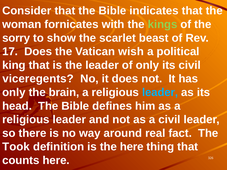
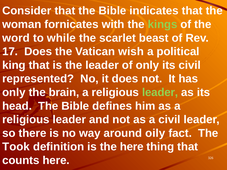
sorry: sorry -> word (16, 38)
show: show -> while (61, 38)
viceregents: viceregents -> represented (38, 79)
leader colour: light blue -> light green (160, 92)
real: real -> oily (155, 133)
